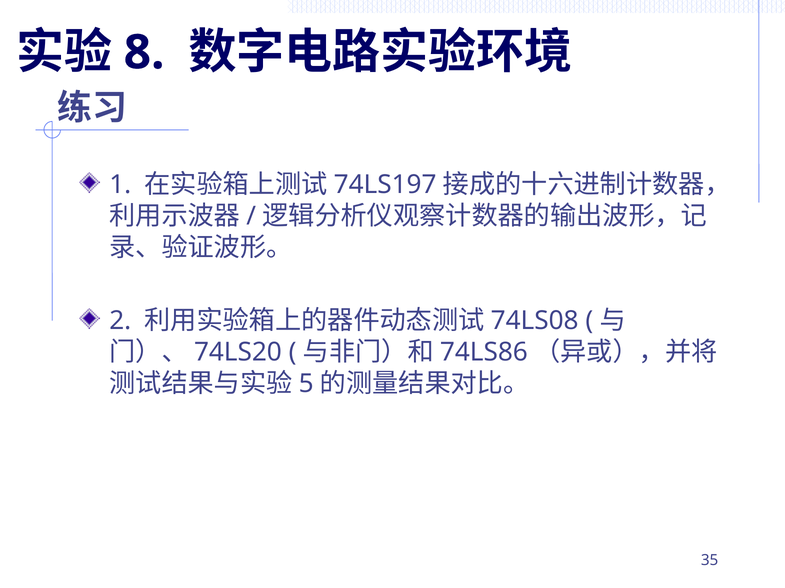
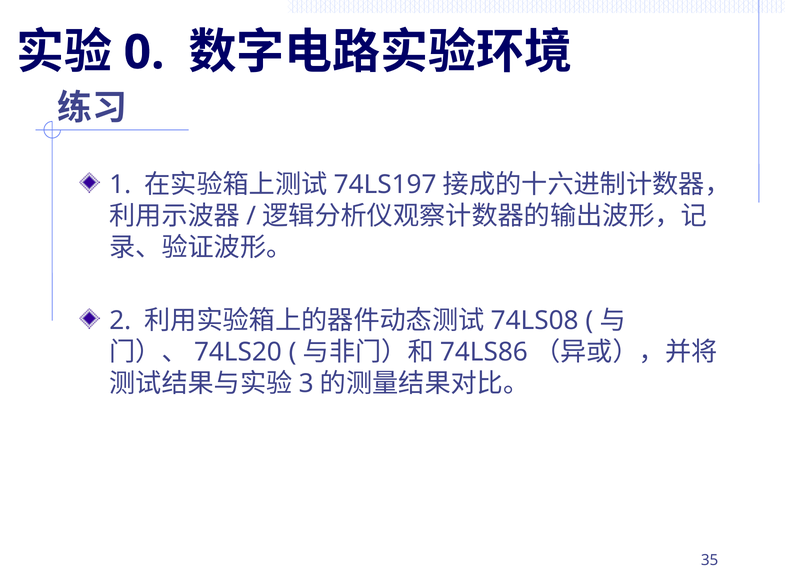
8: 8 -> 0 (144, 53)
5: 5 -> 3 (306, 384)
